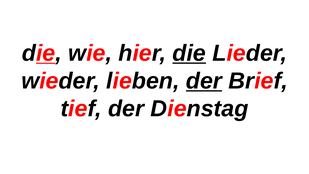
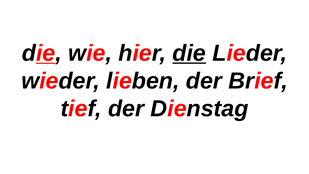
der underline: present -> none (204, 81)
